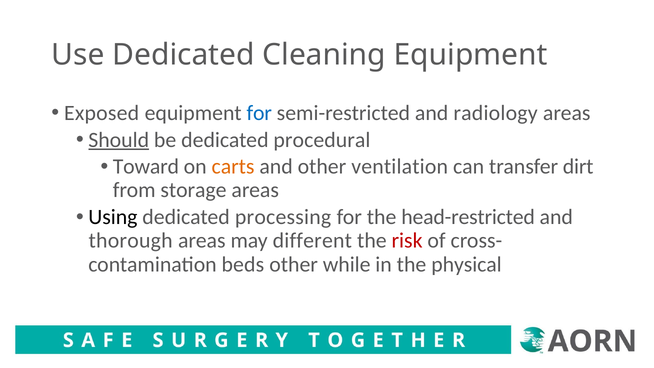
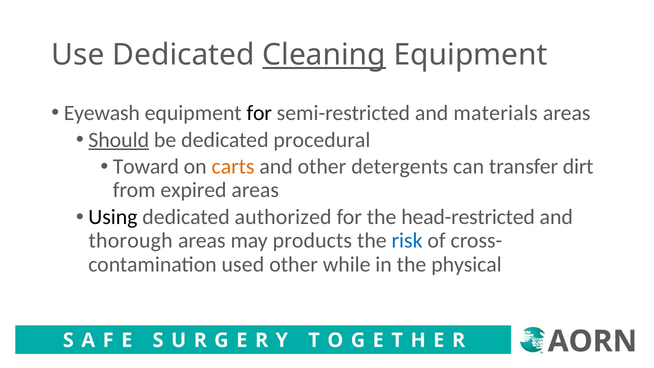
Cleaning underline: none -> present (324, 55)
Exposed: Exposed -> Eyewash (102, 113)
for colour: blue -> black (259, 113)
radiology: radiology -> materials (496, 113)
ventilation: ventilation -> detergents (400, 167)
storage: storage -> expired (194, 190)
processing: processing -> authorized (283, 217)
different: different -> products (312, 241)
risk colour: red -> blue (407, 241)
beds: beds -> used (243, 264)
